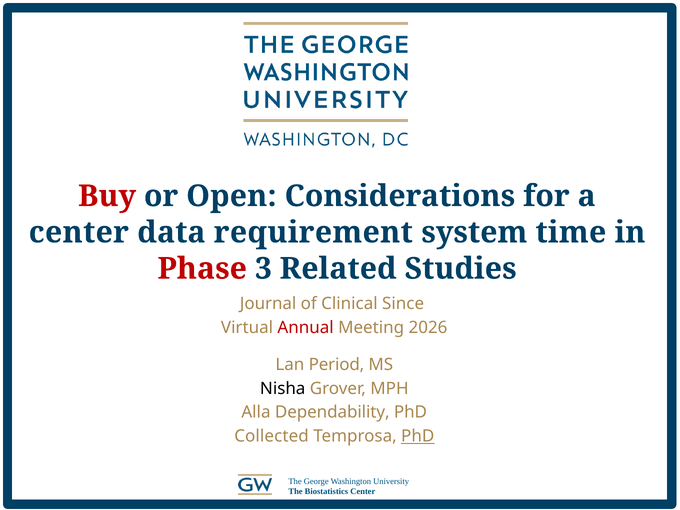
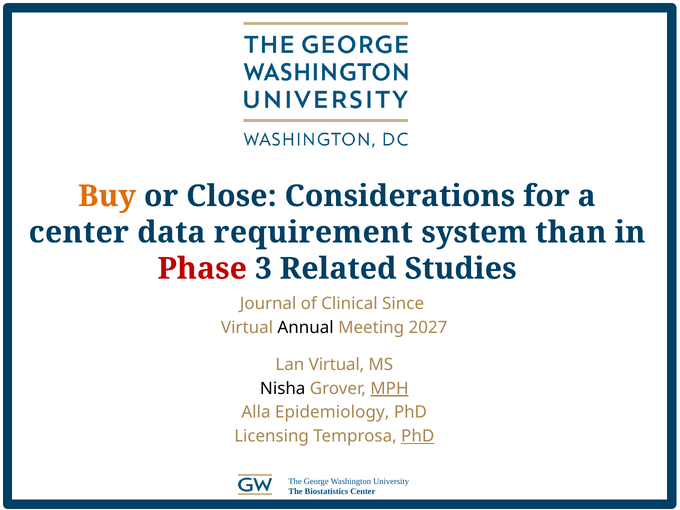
Buy colour: red -> orange (107, 196)
Open: Open -> Close (231, 196)
time: time -> than (571, 232)
Annual colour: red -> black (306, 328)
2026: 2026 -> 2027 (428, 328)
Lan Period: Period -> Virtual (336, 365)
MPH underline: none -> present (389, 388)
Dependability: Dependability -> Epidemiology (332, 412)
Collected: Collected -> Licensing (272, 436)
